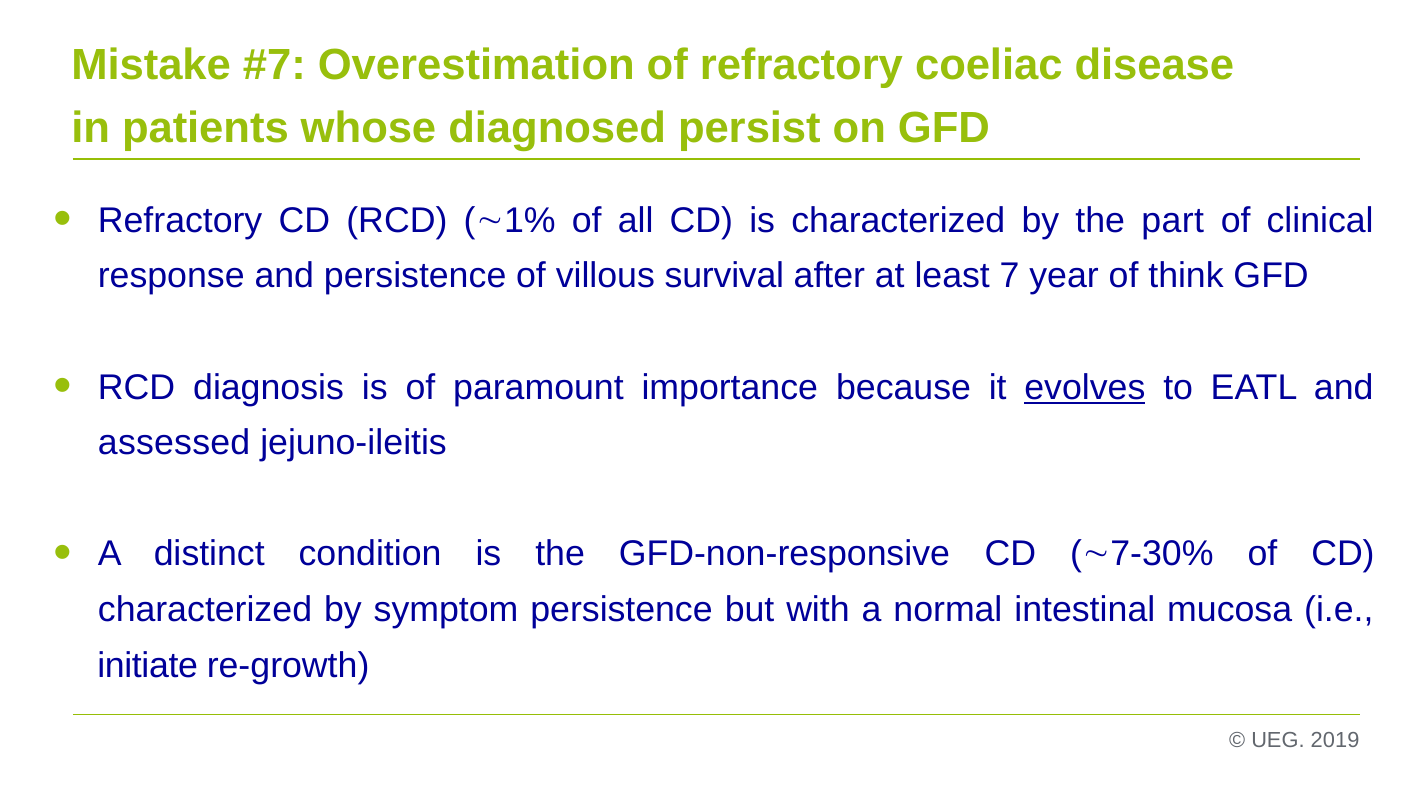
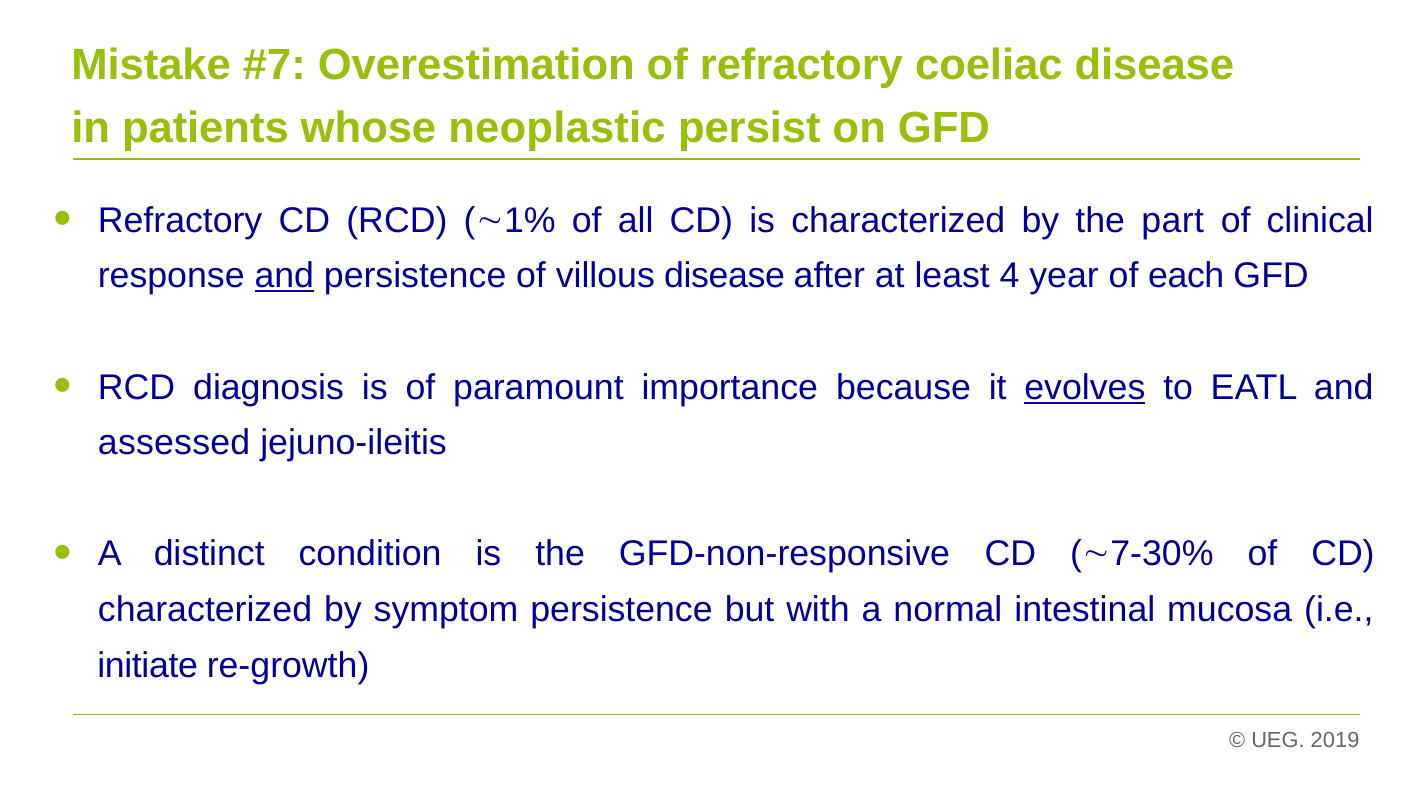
diagnosed: diagnosed -> neoplastic (557, 128)
and underline: none -> present (284, 276)
villous survival: survival -> disease (724, 276)
7: 7 -> 4 (1010, 276)
think: think -> each (1186, 276)
